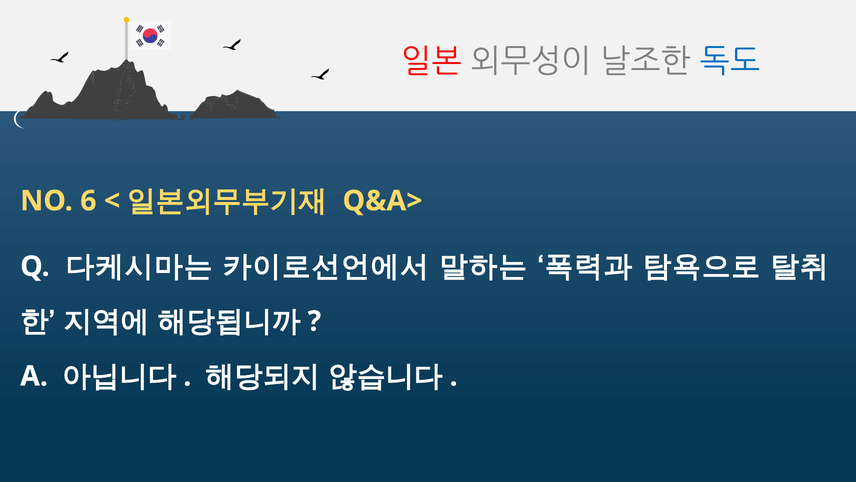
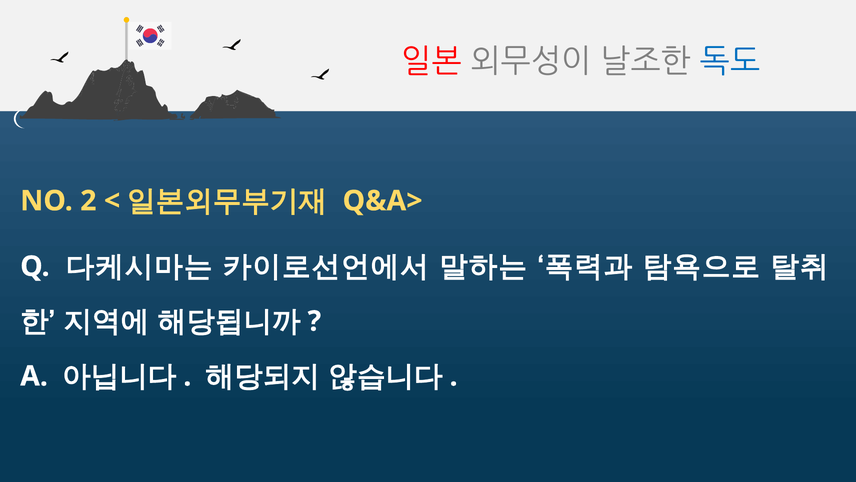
6: 6 -> 2 (88, 201)
